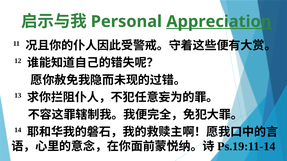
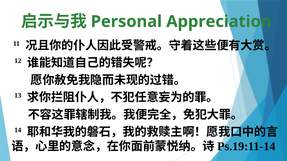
Appreciation underline: present -> none (219, 22)
